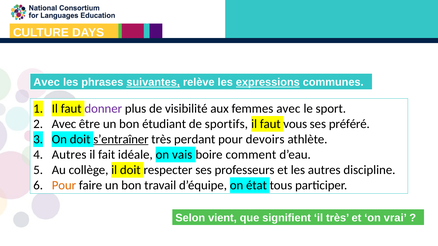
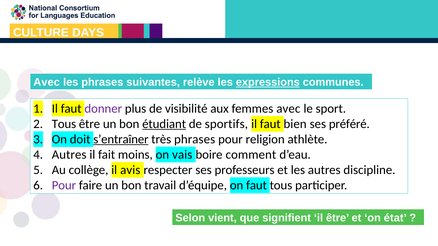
suivantes underline: present -> none (153, 82)
Avec: Avec -> Tous (64, 124)
étudiant underline: none -> present (164, 124)
vous: vous -> bien (295, 124)
très perdant: perdant -> phrases (195, 139)
devoirs: devoirs -> religion (265, 139)
idéale: idéale -> moins (135, 155)
il doit: doit -> avis (130, 170)
Pour colour: orange -> purple (64, 185)
on état: état -> faut (257, 185)
il très: très -> être (338, 218)
vrai: vrai -> état (395, 218)
